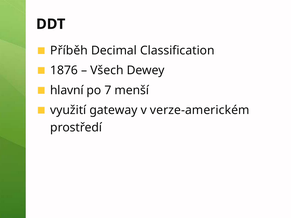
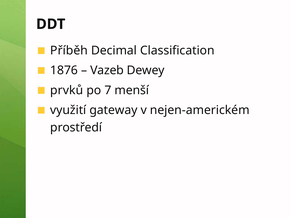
Všech: Všech -> Vazeb (107, 70)
hlavní: hlavní -> prvků (67, 90)
verze-americkém: verze-americkém -> nejen-americkém (200, 110)
